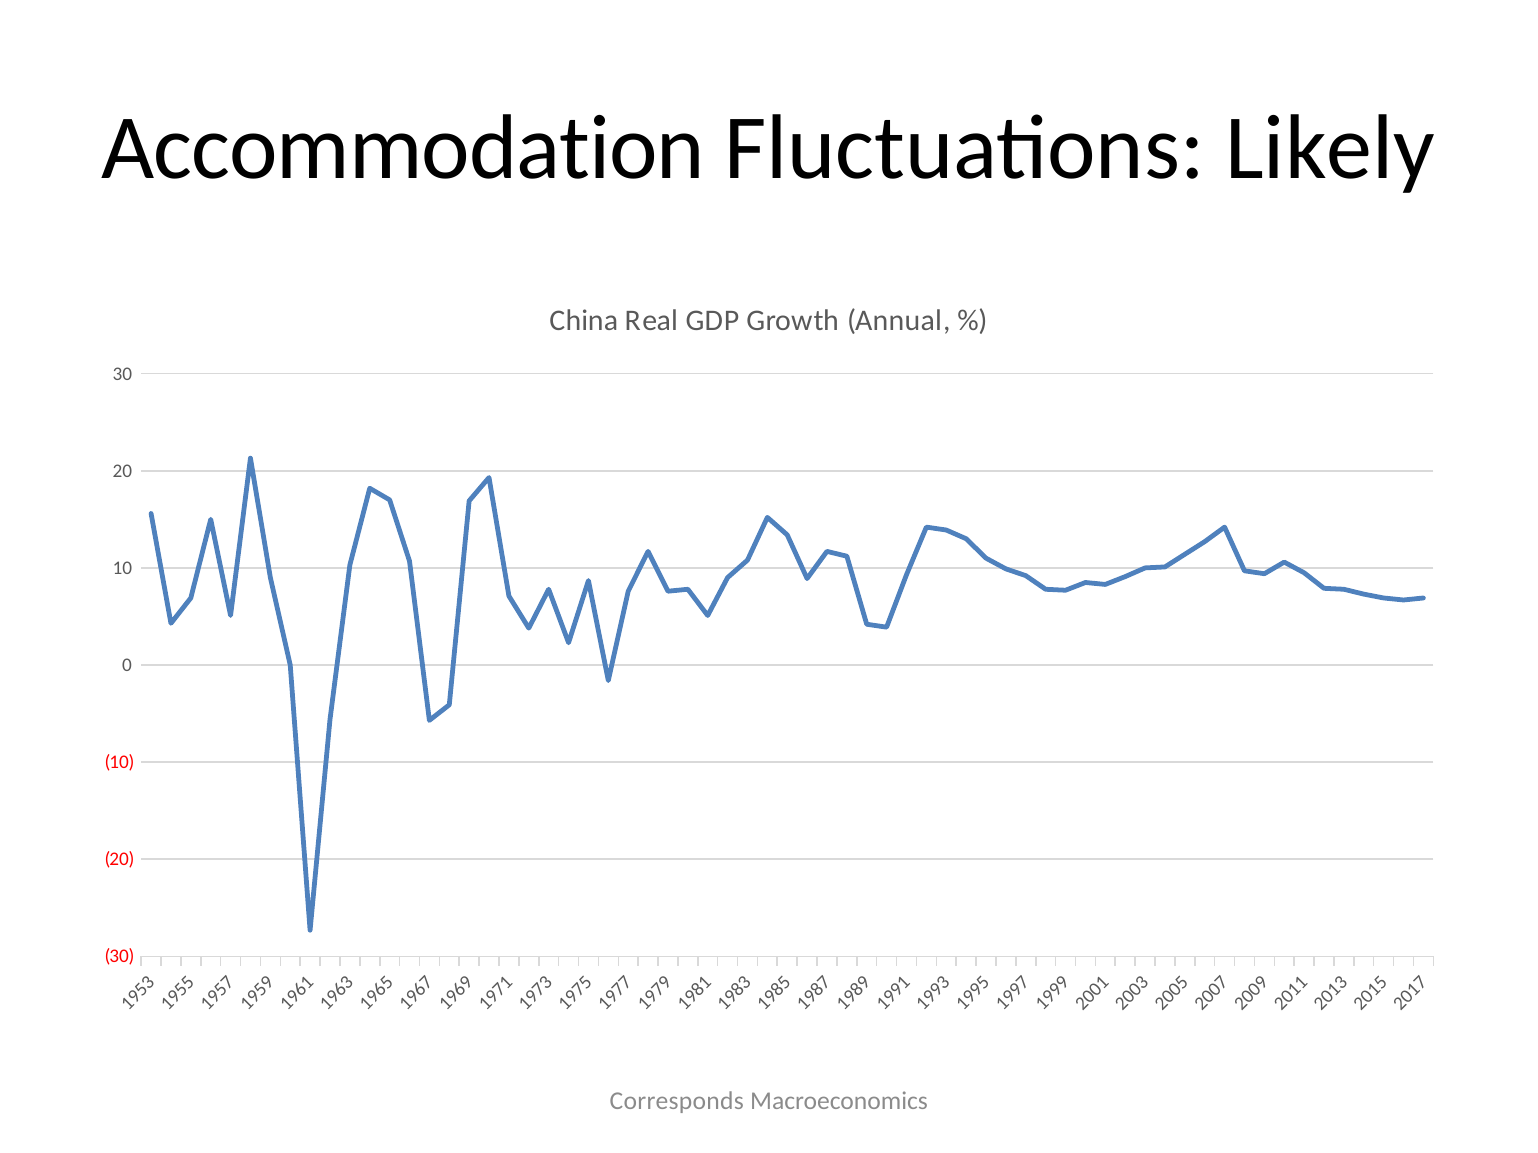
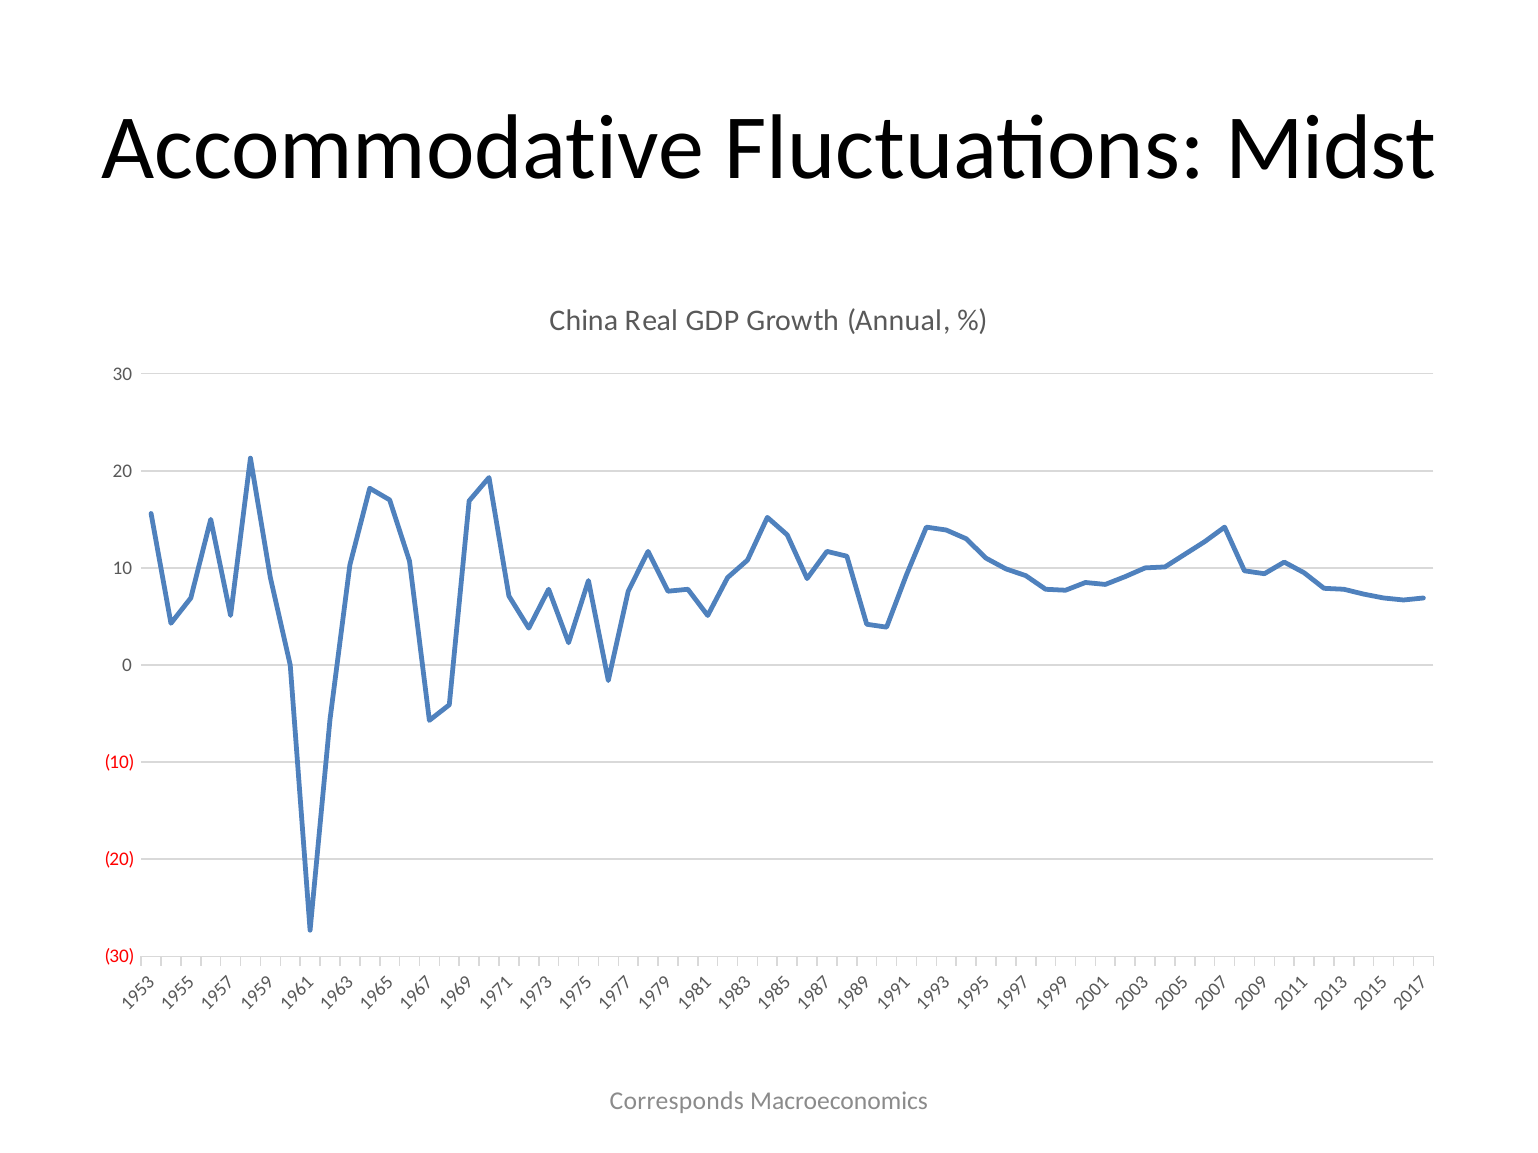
Accommodation: Accommodation -> Accommodative (403, 149)
Likely: Likely -> Midst (1331, 149)
